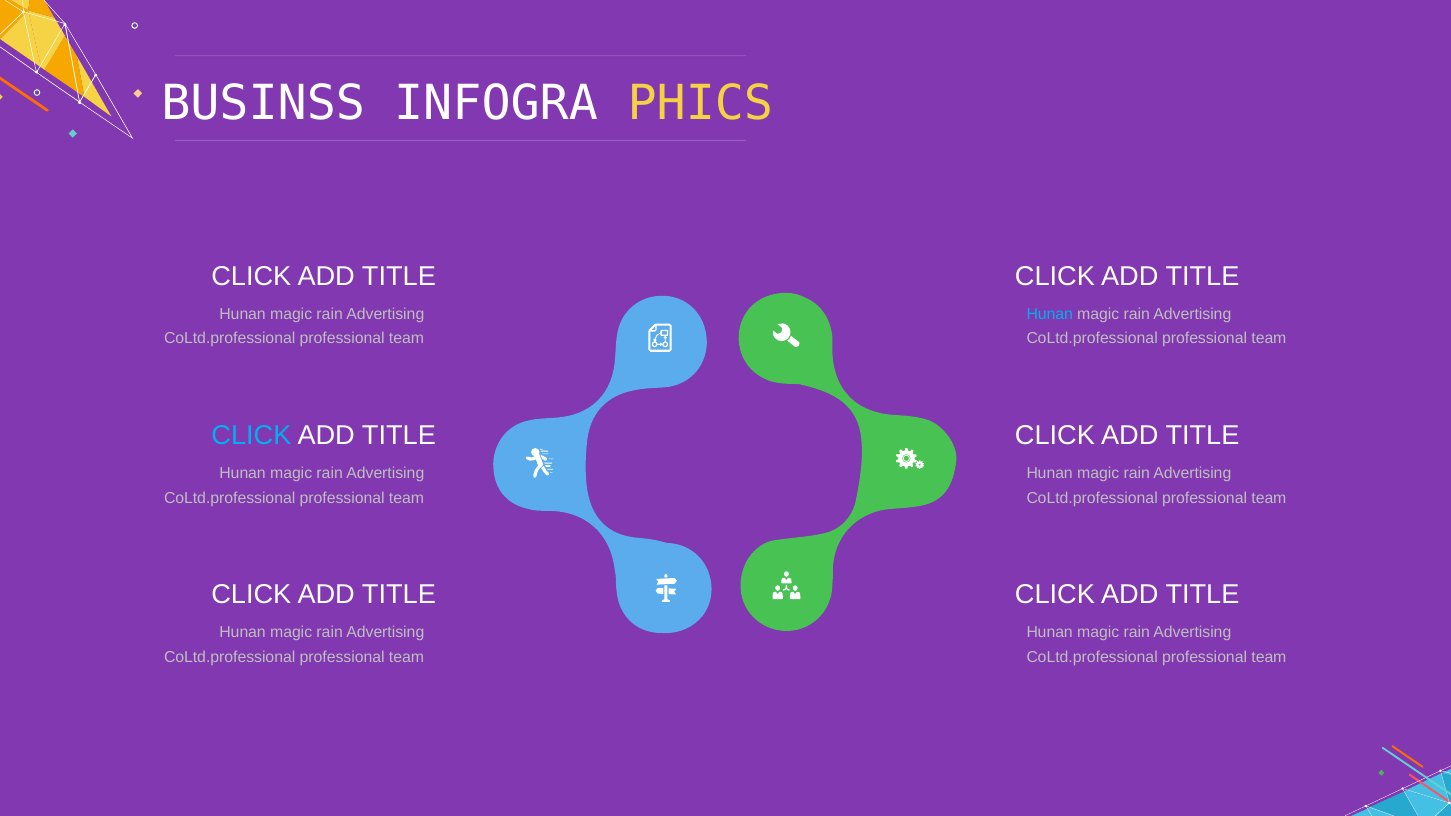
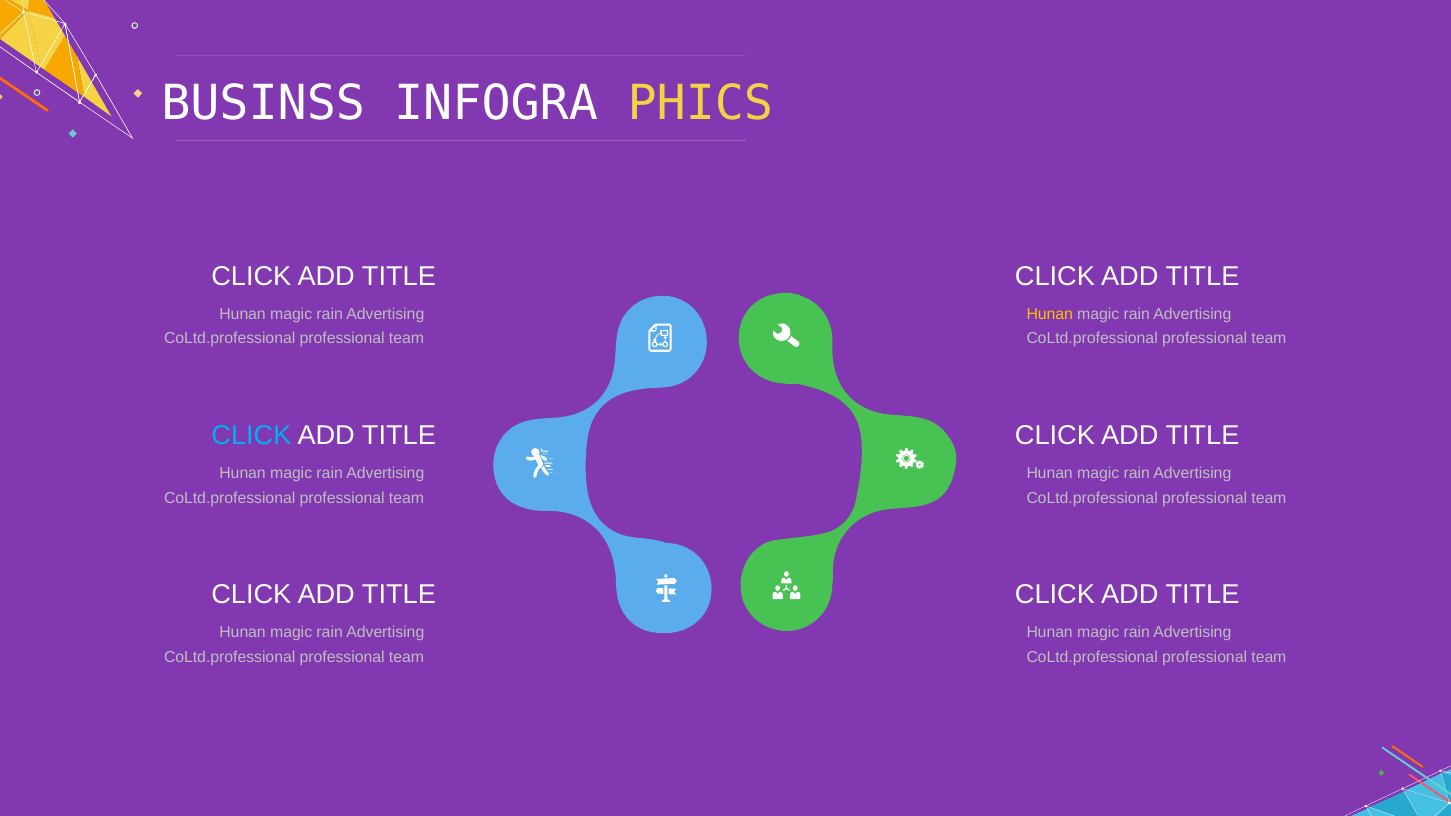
Hunan colour: light blue -> yellow (1050, 314)
